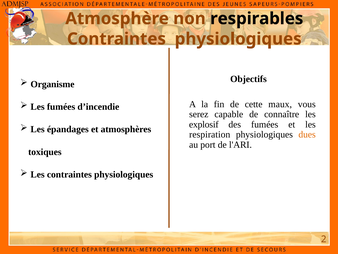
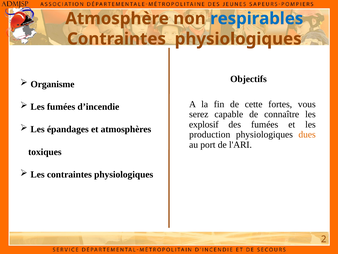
respirables colour: black -> blue (257, 19)
maux: maux -> fortes (280, 104)
respiration: respiration -> production (210, 134)
